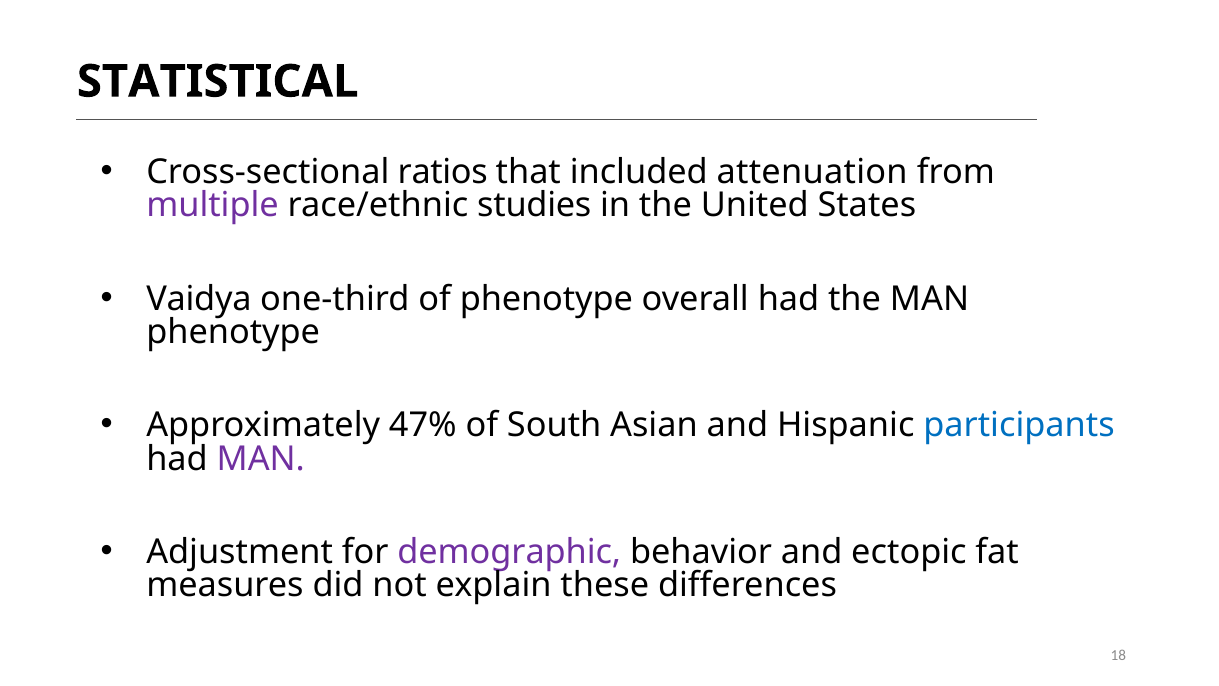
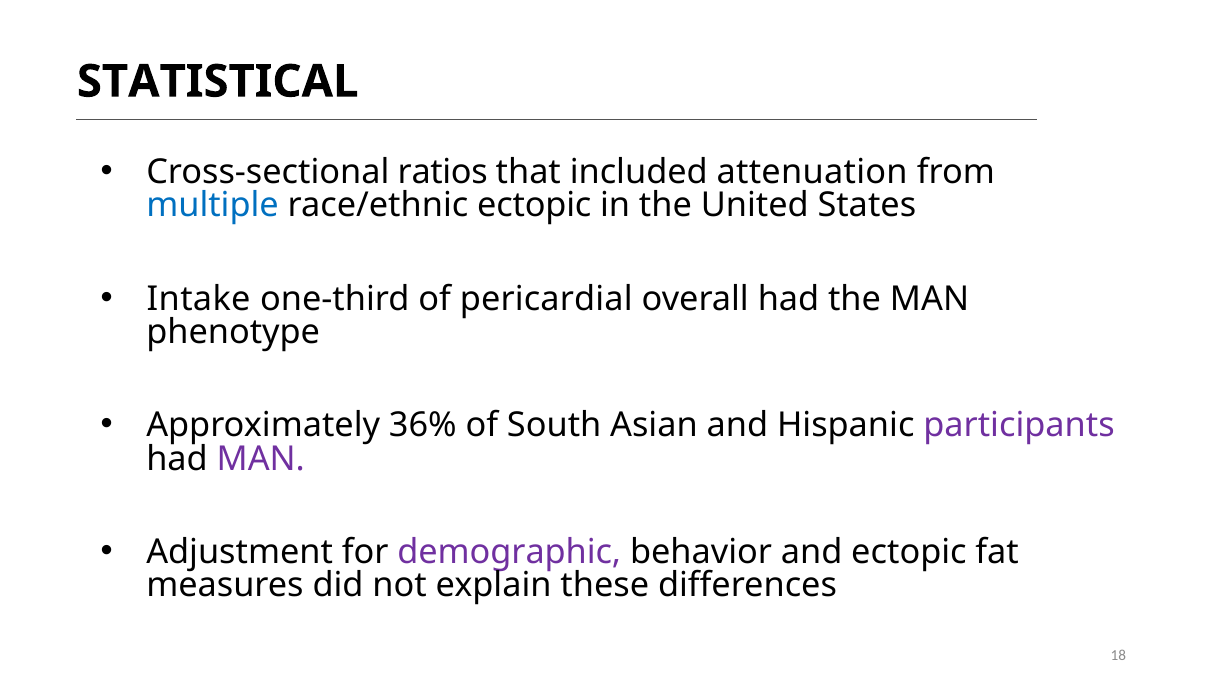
multiple colour: purple -> blue (213, 205)
race/ethnic studies: studies -> ectopic (534, 205)
Vaidya: Vaidya -> Intake (199, 299)
of phenotype: phenotype -> pericardial (546, 299)
47%: 47% -> 36% (423, 425)
participants colour: blue -> purple (1019, 425)
